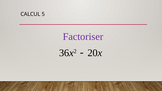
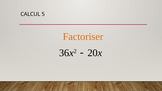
Factoriser colour: purple -> orange (83, 37)
